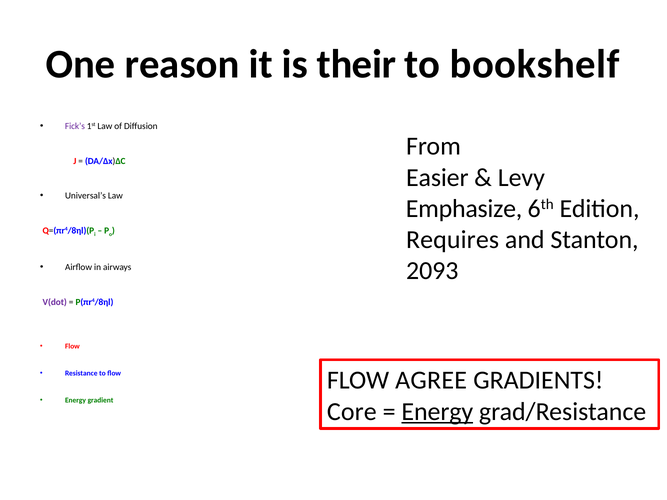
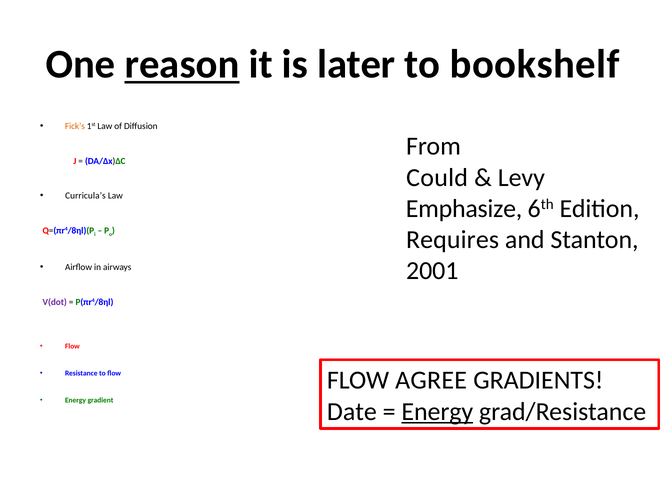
reason underline: none -> present (182, 65)
their: their -> later (356, 65)
Fick’s colour: purple -> orange (75, 126)
Easier: Easier -> Could (437, 178)
Universal’s: Universal’s -> Curricula’s (85, 196)
2093: 2093 -> 2001 (432, 271)
Core: Core -> Date (352, 412)
